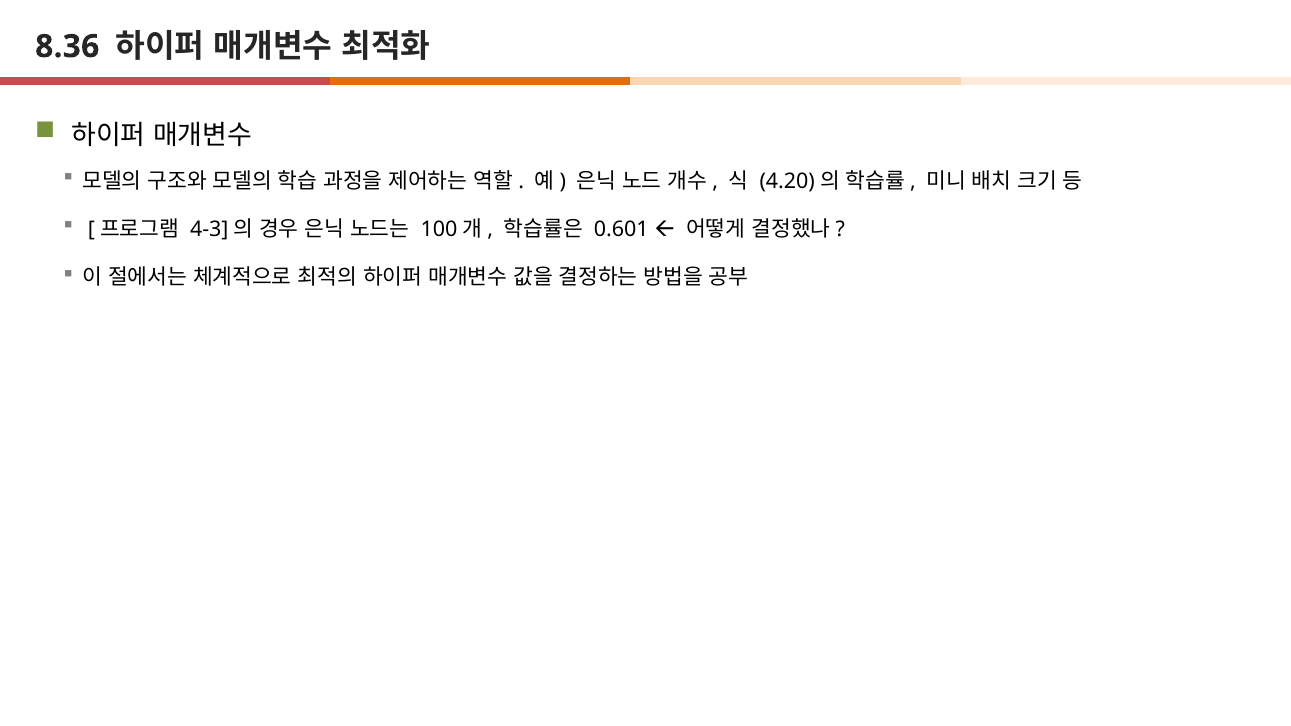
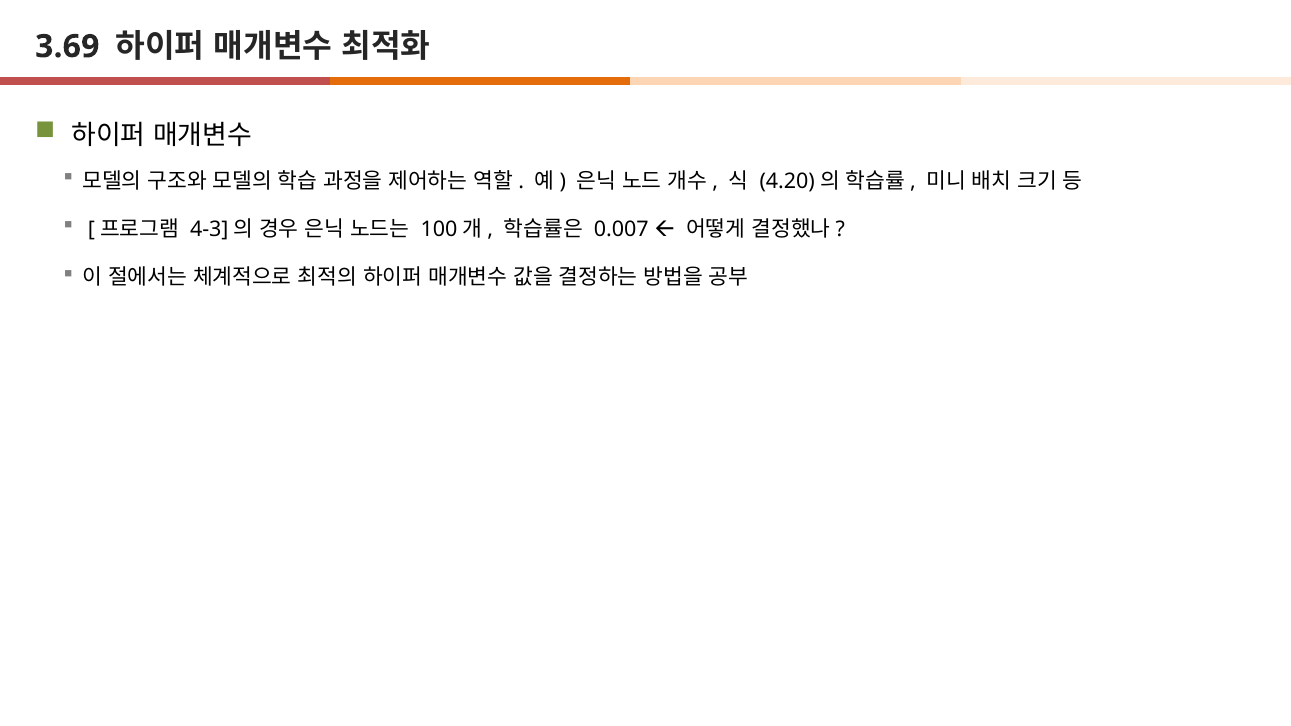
8.36: 8.36 -> 3.69 (67, 47)
0.601: 0.601 -> 0.007 (621, 229)
